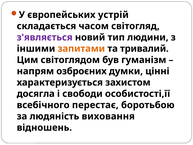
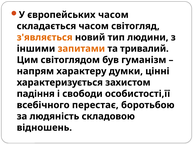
європейських устрій: устрій -> часом (113, 15)
з'являється colour: purple -> orange (45, 37)
озброєних: озброєних -> характеру (81, 71)
досягла: досягла -> падіння (36, 94)
виховання: виховання -> складовою (108, 116)
